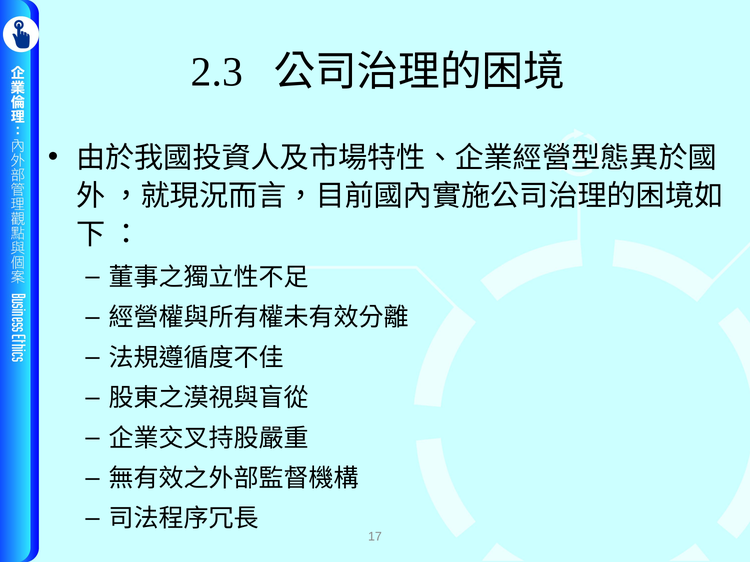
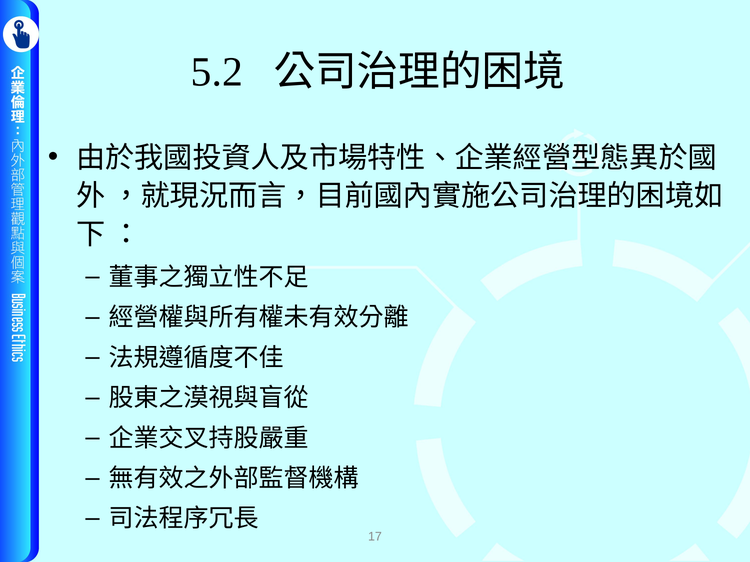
2.3: 2.3 -> 5.2 (217, 72)
